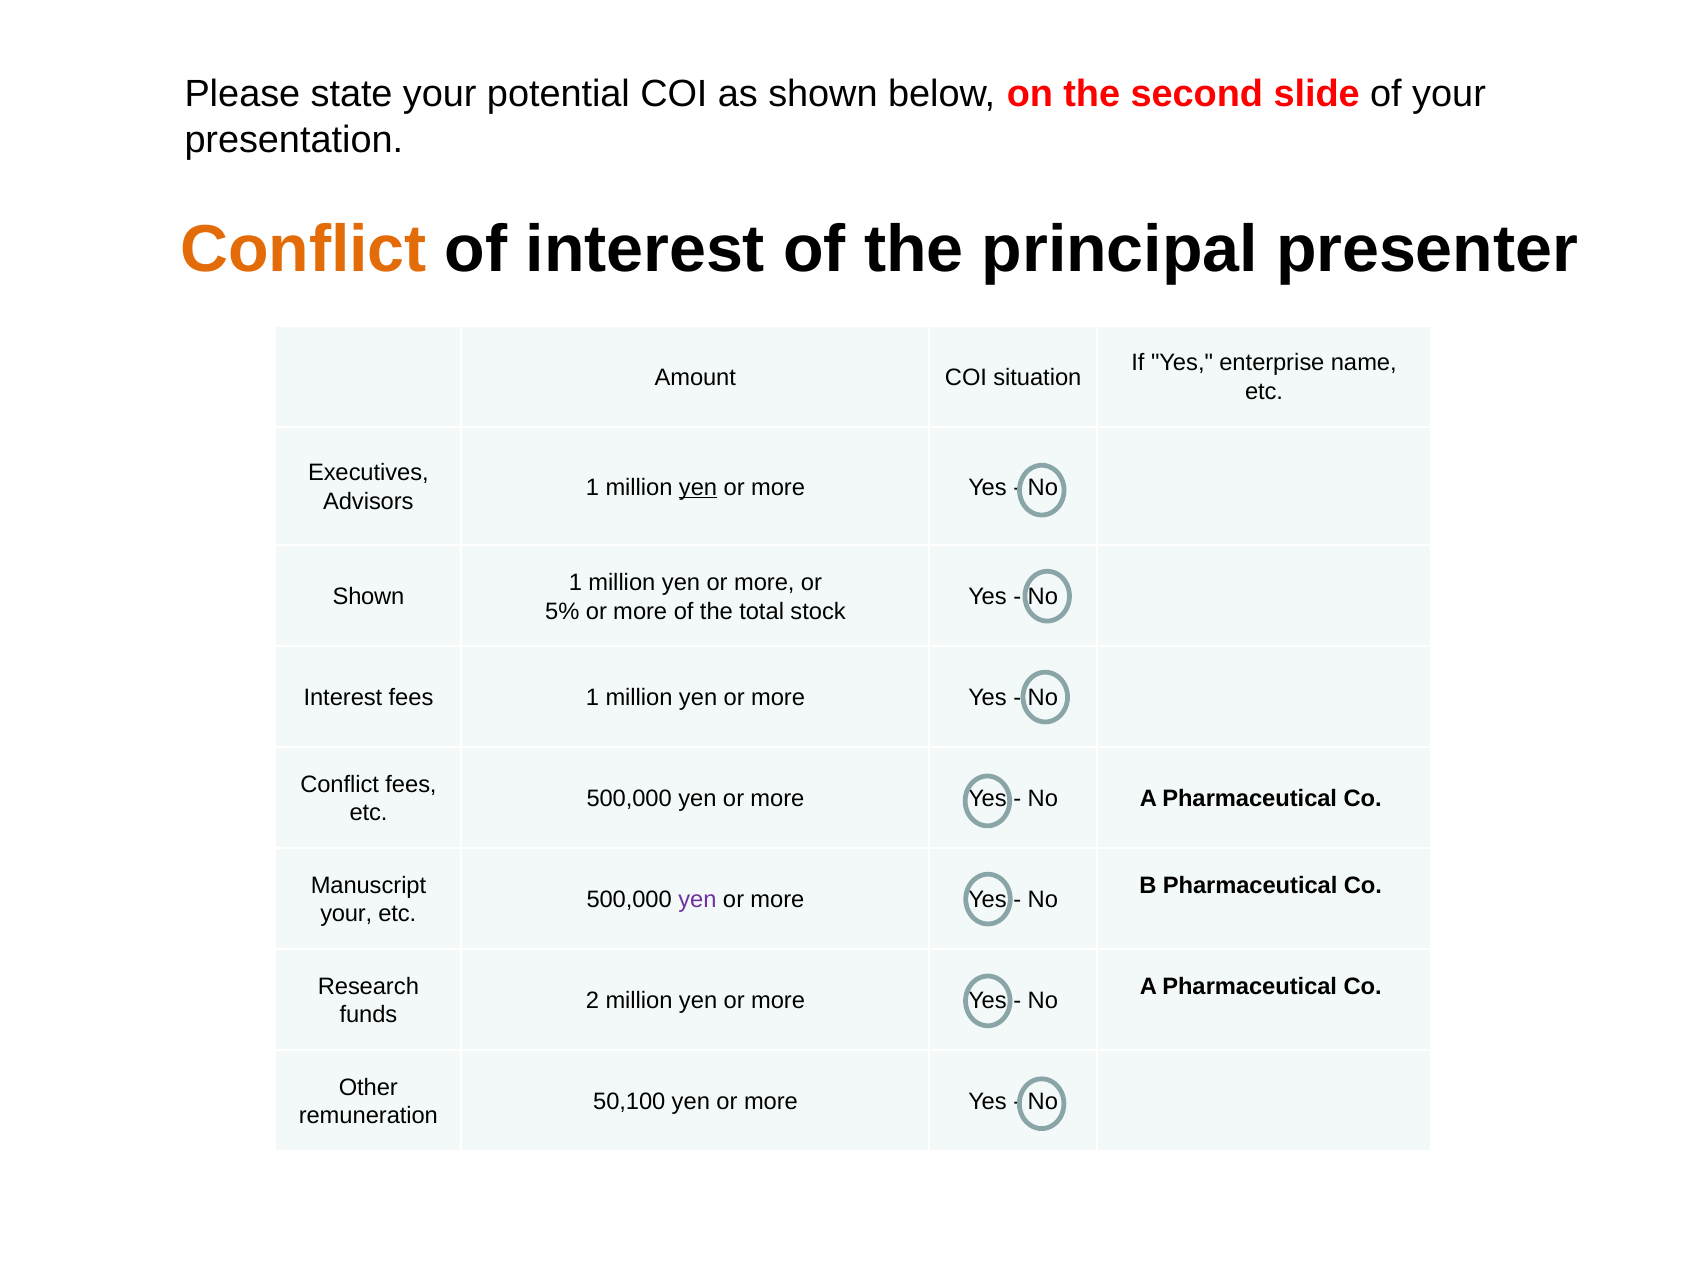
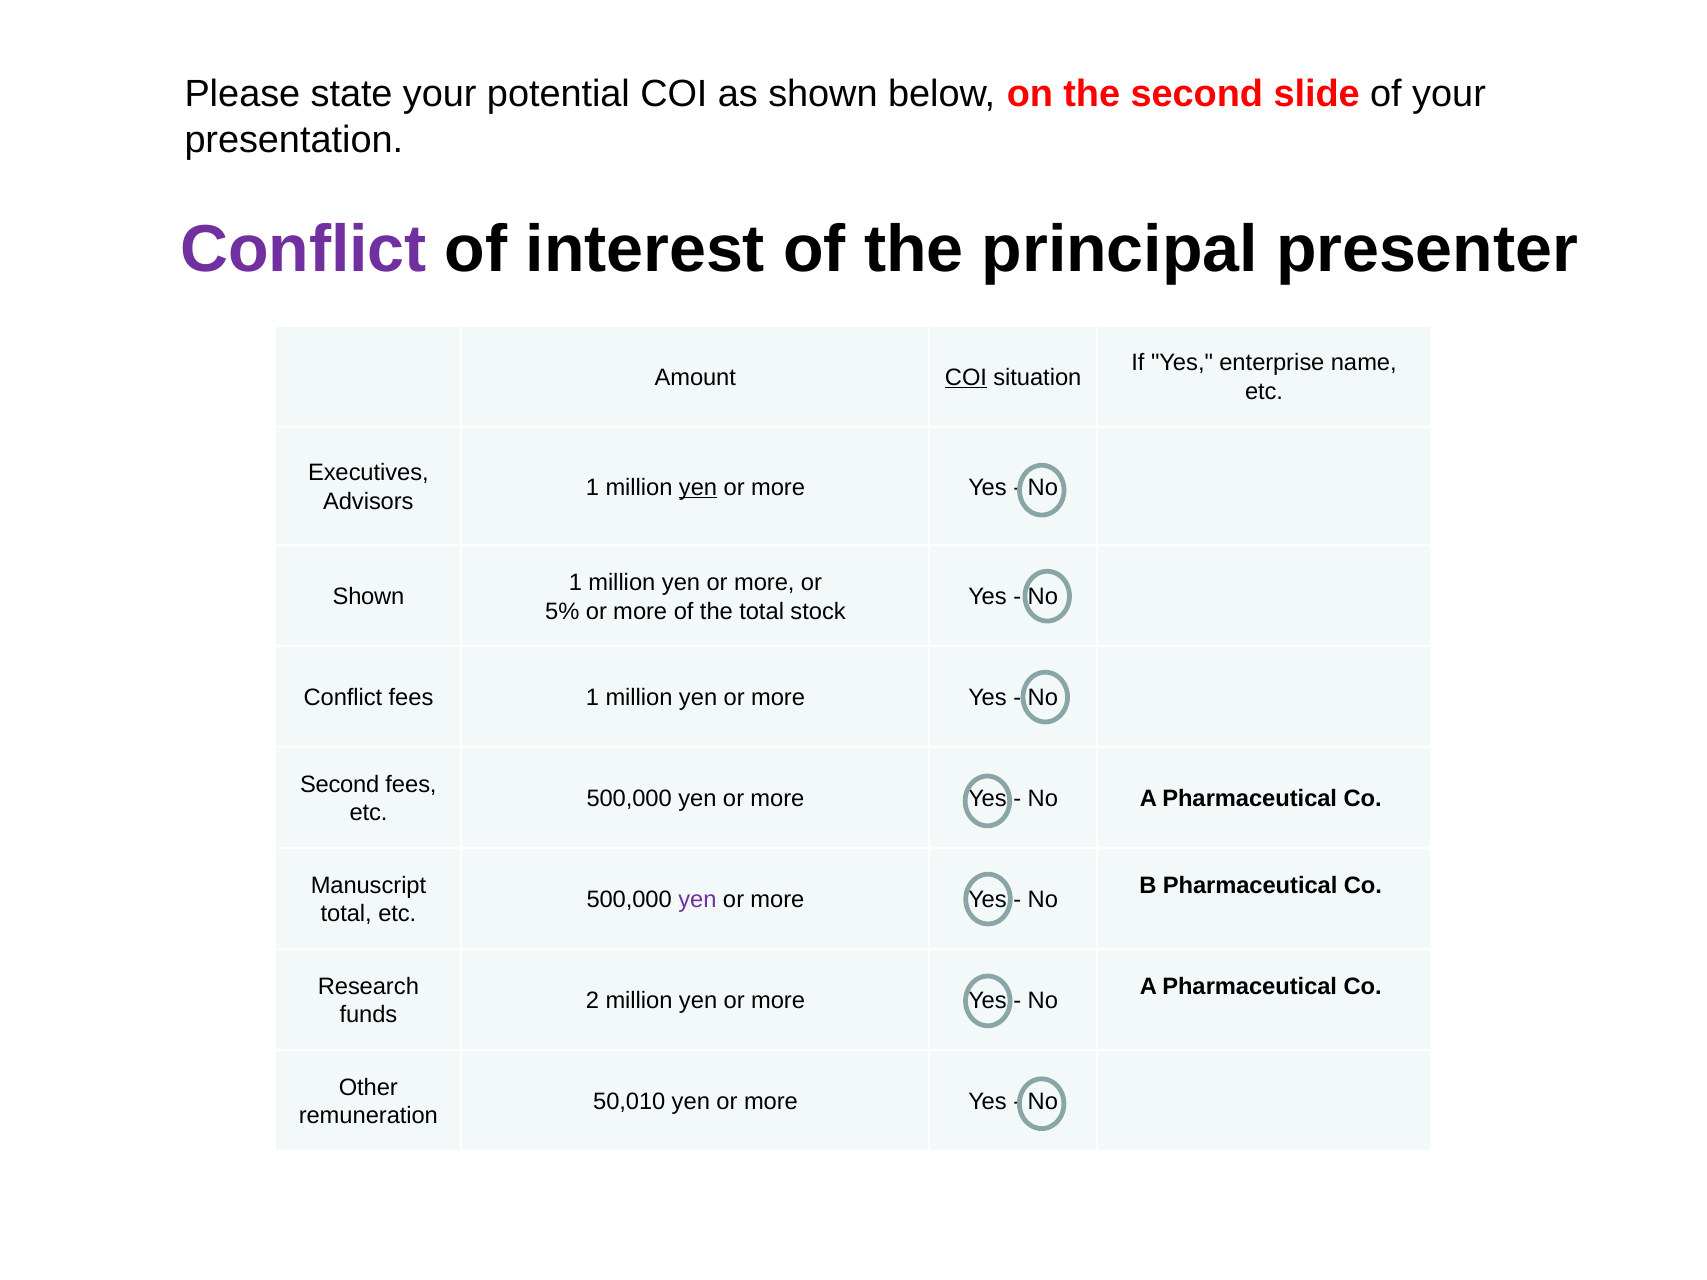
Conflict colour: orange -> purple (304, 249)
COI underline: none -> present (966, 377)
Interest: Interest -> Conflict (343, 698)
Conflict: Conflict -> Second (340, 785)
your: your -> total (346, 914)
50,100: 50,100 -> 50,010 (629, 1102)
